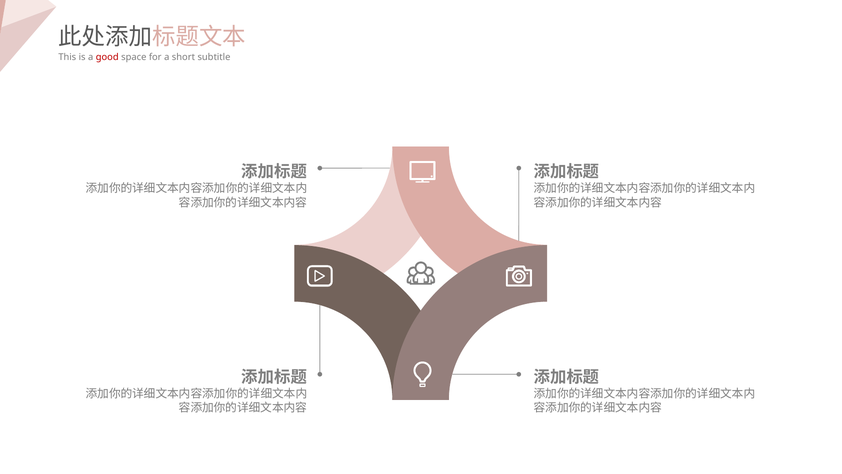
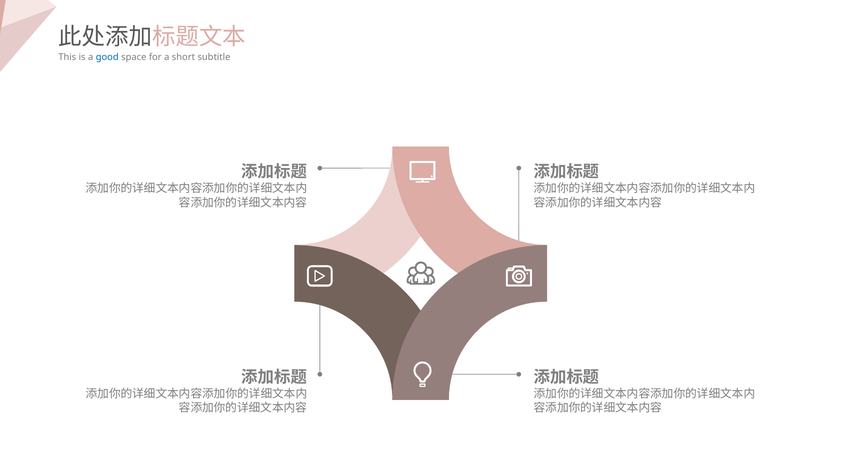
good colour: red -> blue (107, 57)
